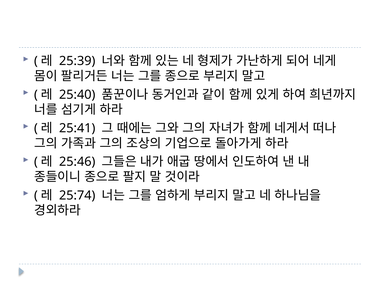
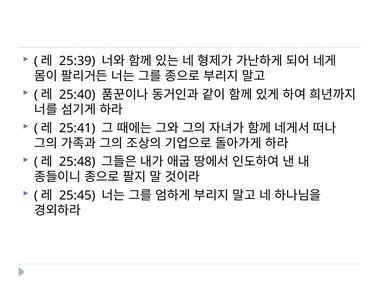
25:46: 25:46 -> 25:48 (77, 162)
25:74: 25:74 -> 25:45 (77, 195)
